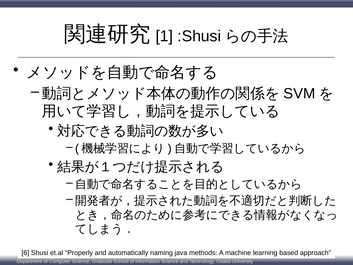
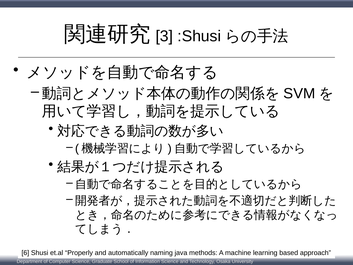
1: 1 -> 3 (164, 36)
